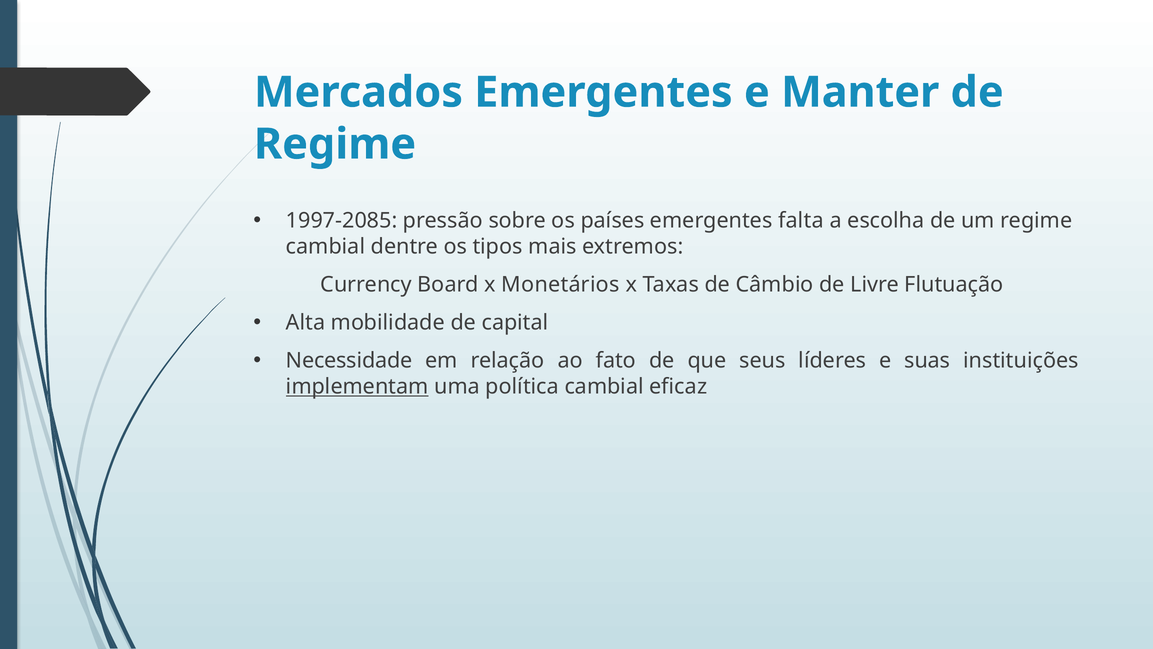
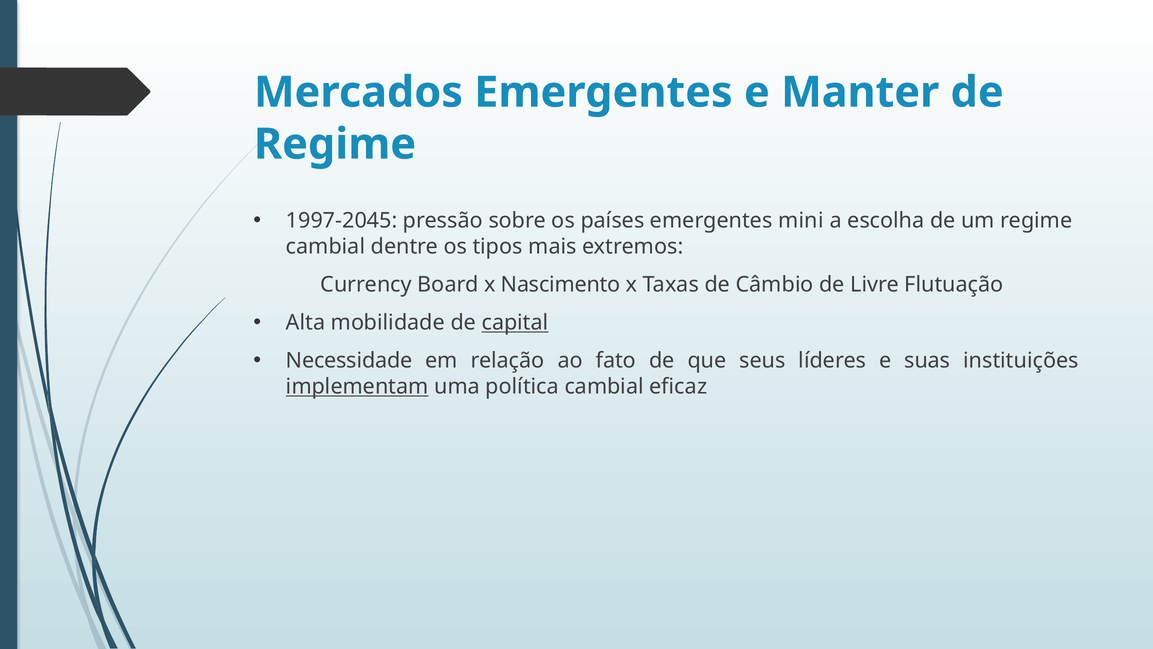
1997-2085: 1997-2085 -> 1997-2045 (342, 221)
falta: falta -> mini (801, 221)
Monetários: Monetários -> Nascimento (561, 284)
capital underline: none -> present (515, 322)
